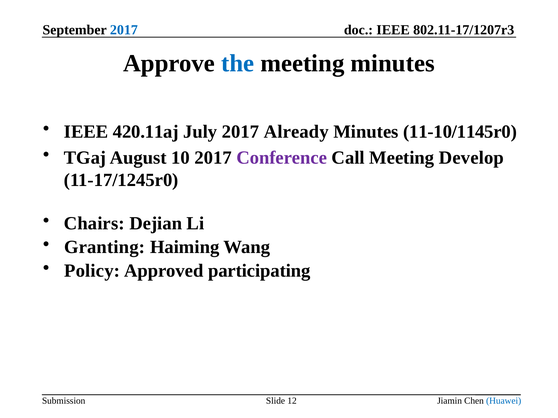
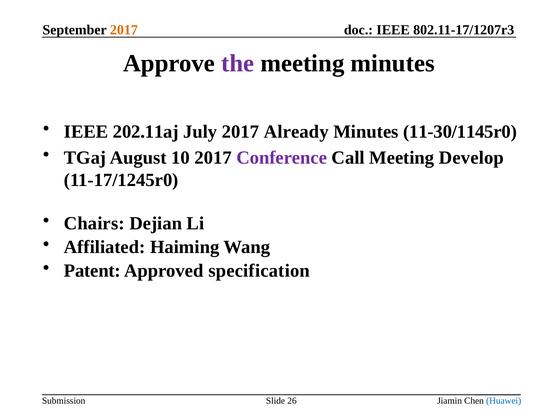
2017 colour: blue -> orange (124, 30)
the colour: blue -> purple (238, 64)
420.11aj: 420.11aj -> 202.11aj (146, 132)
11-10/1145r0: 11-10/1145r0 -> 11-30/1145r0 (460, 132)
Granting: Granting -> Affiliated (105, 247)
Policy: Policy -> Patent (92, 271)
participating: participating -> specification (259, 271)
12: 12 -> 26 (292, 401)
